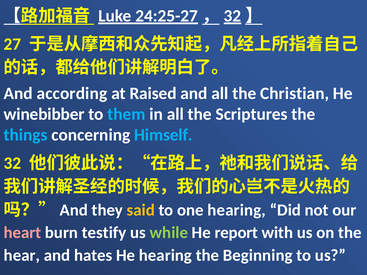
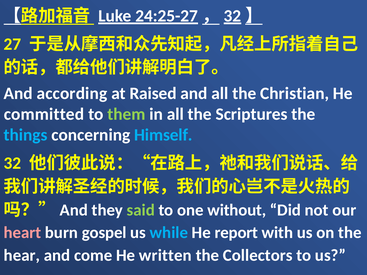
winebibber: winebibber -> committed (44, 114)
them colour: light blue -> light green (126, 114)
said colour: yellow -> light green (141, 210)
one hearing: hearing -> without (237, 210)
testify: testify -> gospel (104, 233)
while colour: light green -> light blue (169, 233)
hates: hates -> come (93, 255)
He hearing: hearing -> written (165, 255)
Beginning: Beginning -> Collectors (258, 255)
